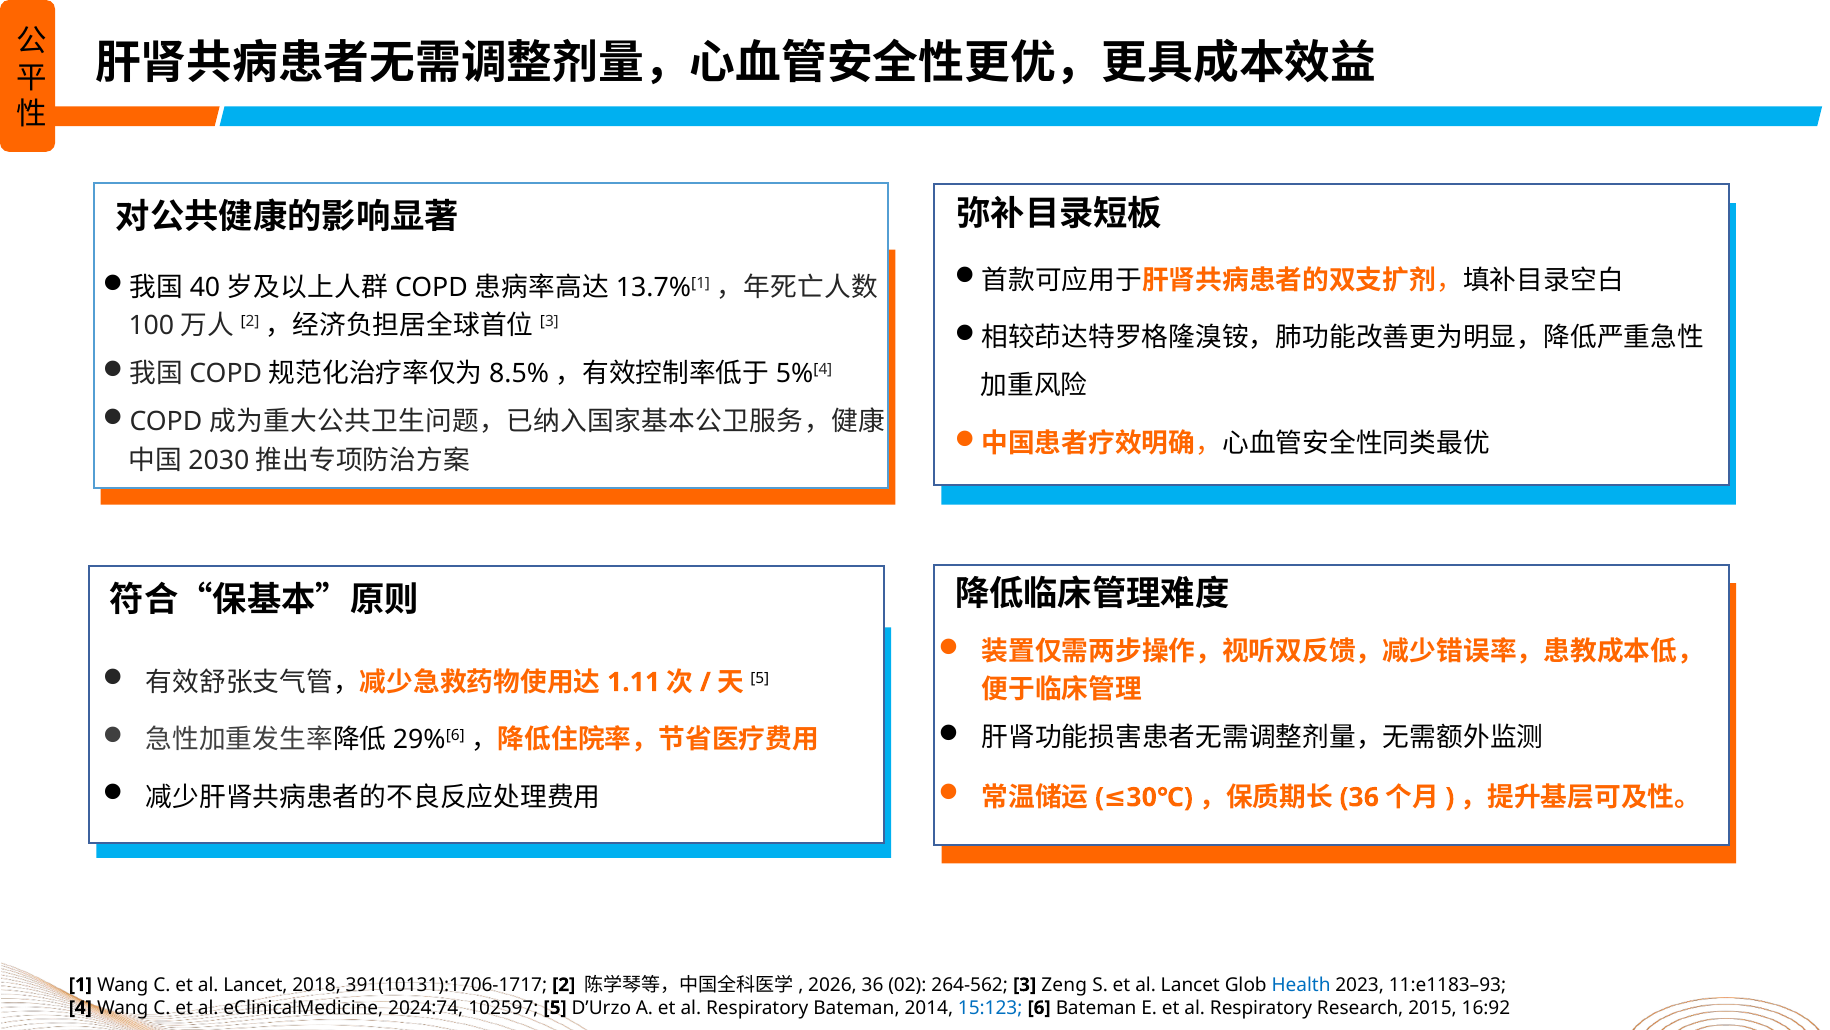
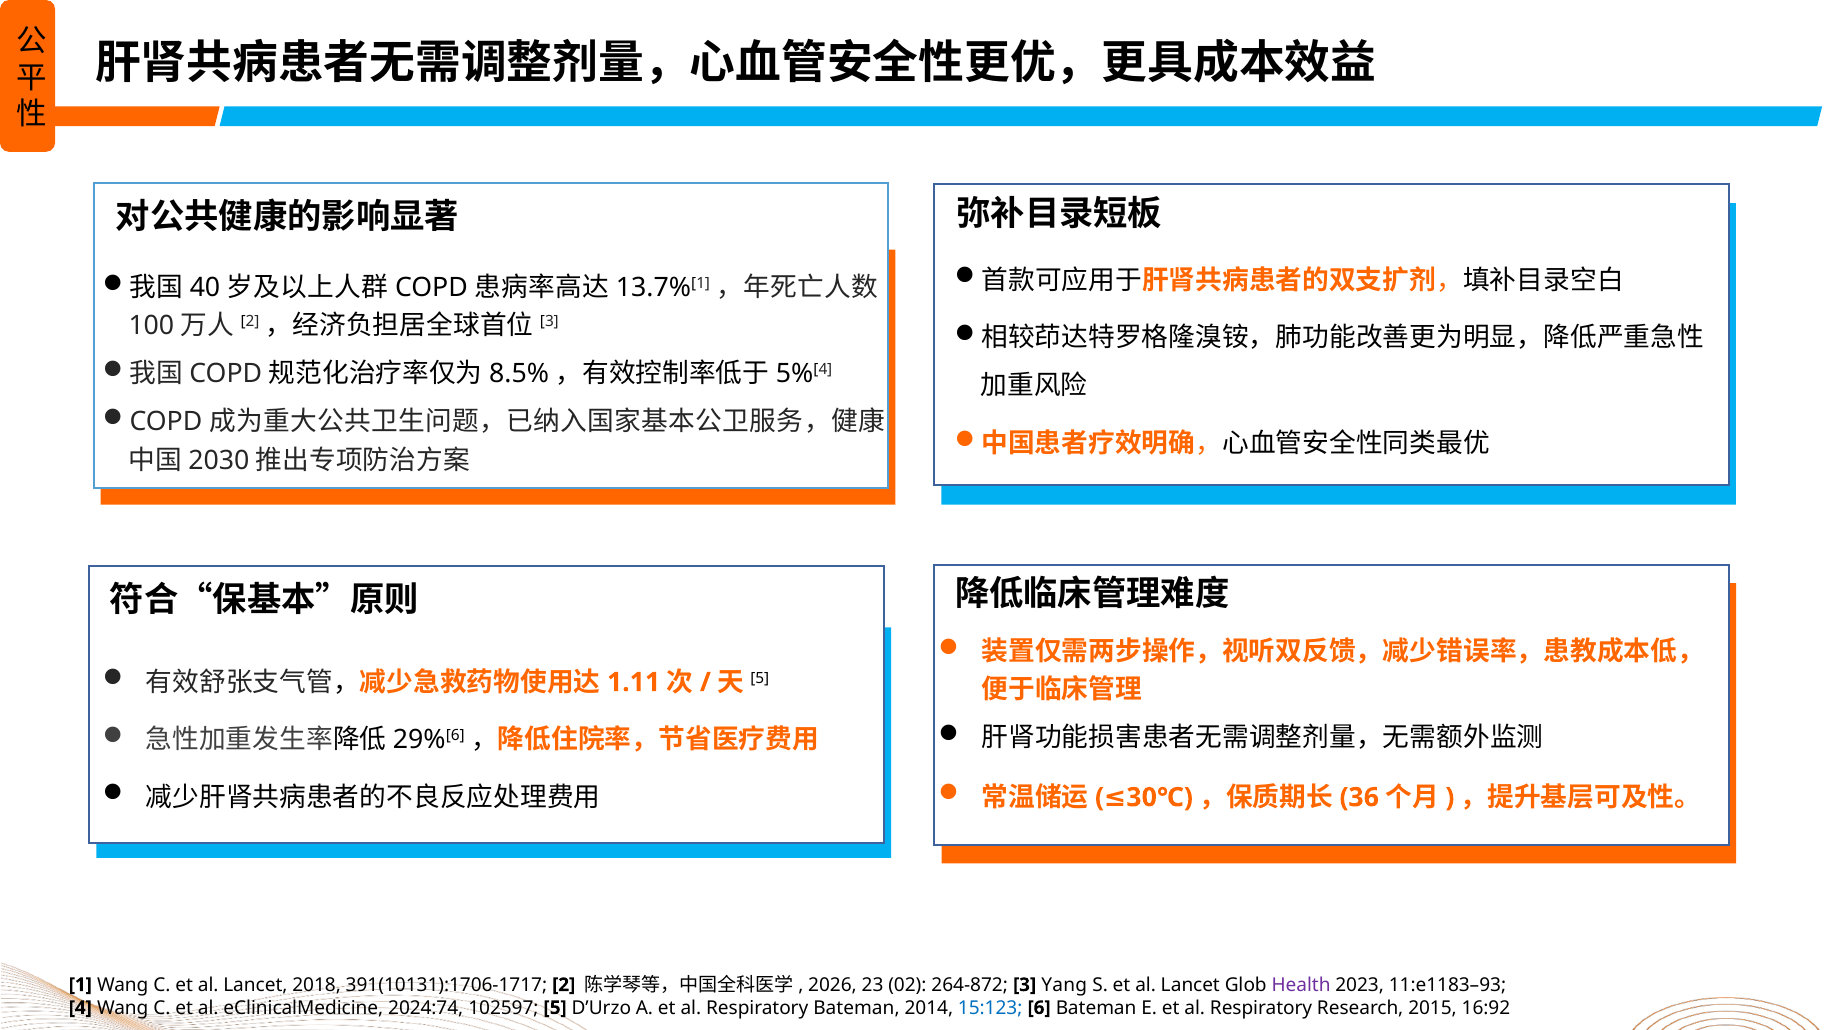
2026 36: 36 -> 23 (873, 984)
264-562: 264-562 -> 264-872 (970, 984)
Zeng: Zeng -> Yang (1064, 984)
Health colour: blue -> purple (1301, 984)
